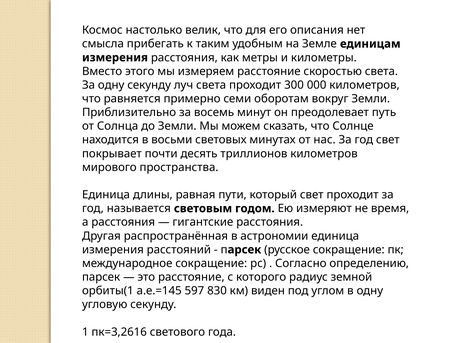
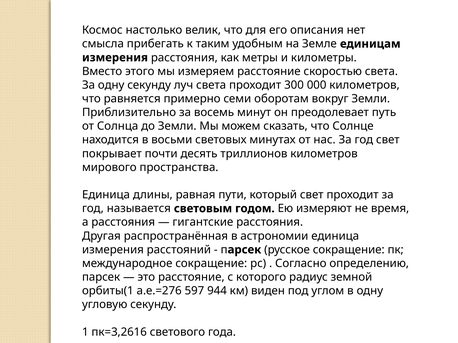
а.е.=145: а.е.=145 -> а.е.=276 (159, 291)
830: 830 -> 944 (217, 291)
